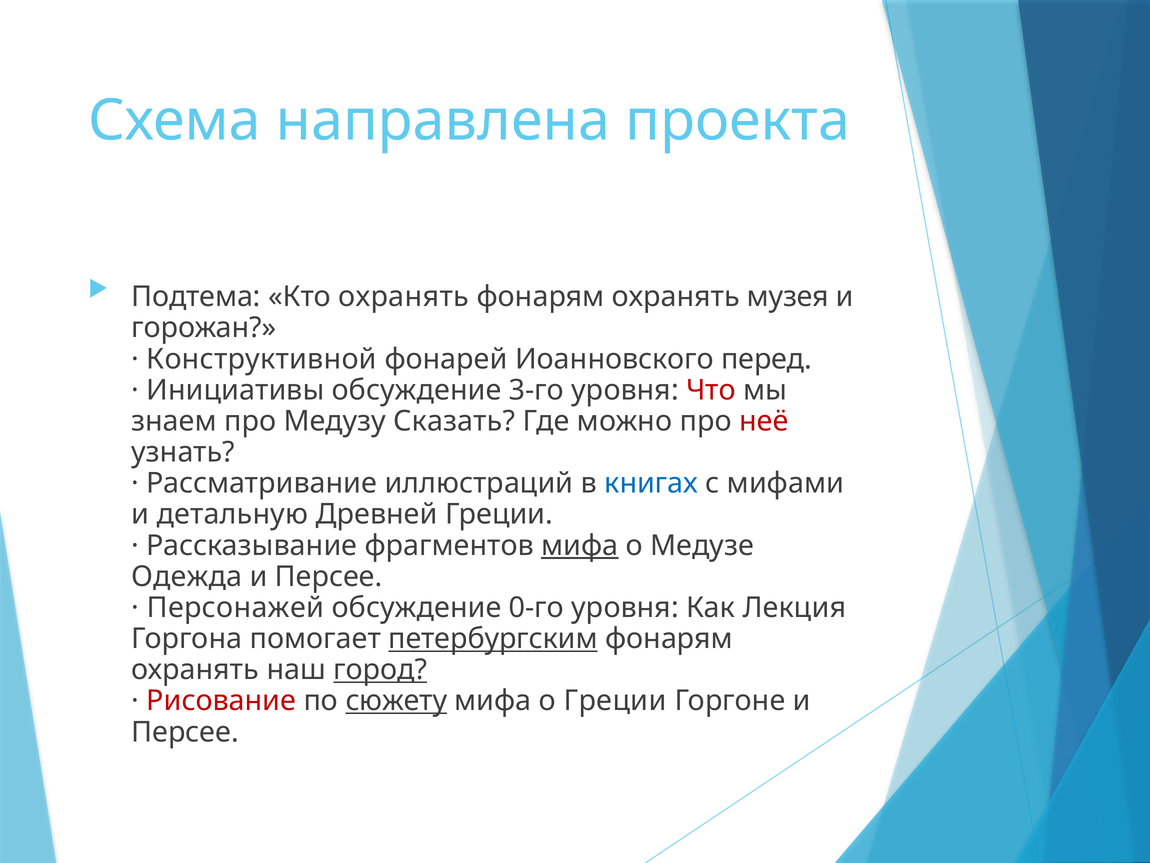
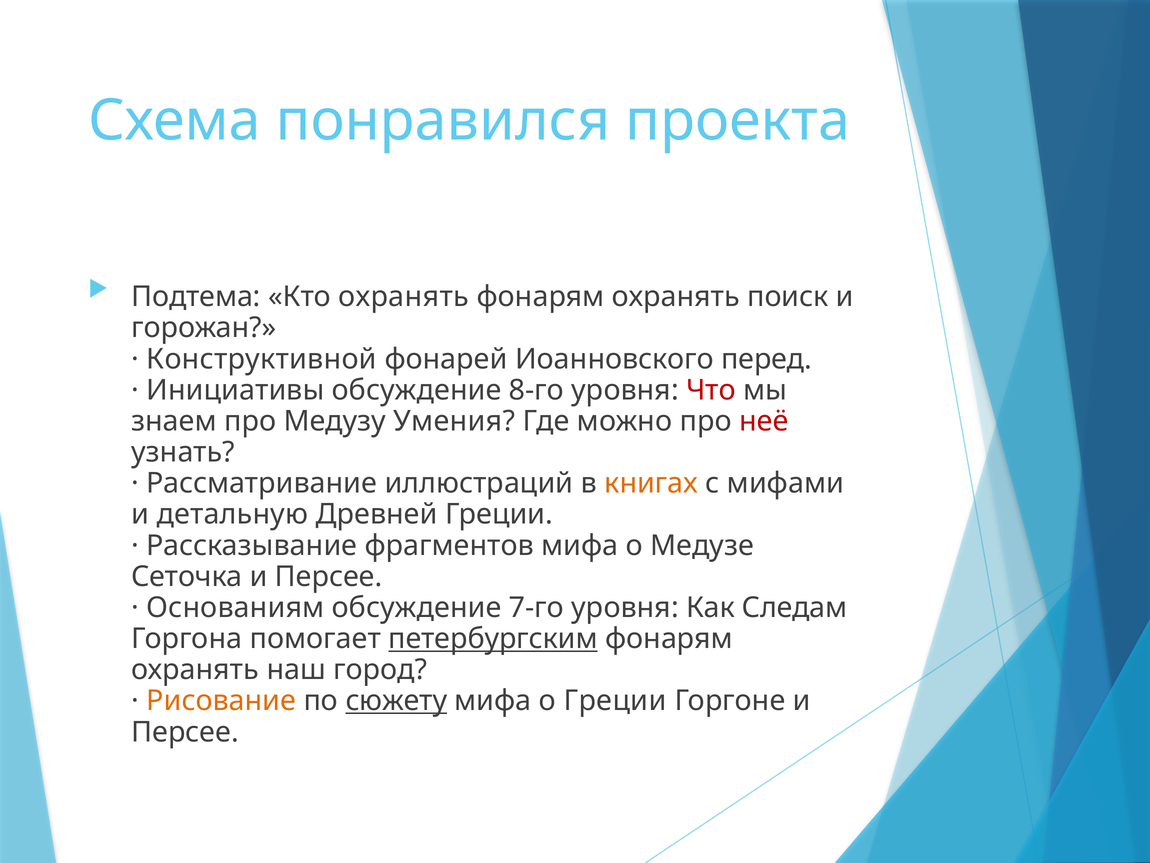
направлена: направлена -> понравился (443, 121)
музея: музея -> поиск (788, 297)
3-го: 3-го -> 8-го (536, 390)
Сказать: Сказать -> Умения (454, 421)
книгах colour: blue -> orange (651, 483)
мифа underline: present -> none (580, 545)
Одежда: Одежда -> Сеточка (187, 576)
Персонажей: Персонажей -> Основаниям (235, 607)
0-го: 0-го -> 7-го (536, 607)
Лекция: Лекция -> Следам (795, 607)
город underline: present -> none (380, 669)
Рисование colour: red -> orange (221, 701)
